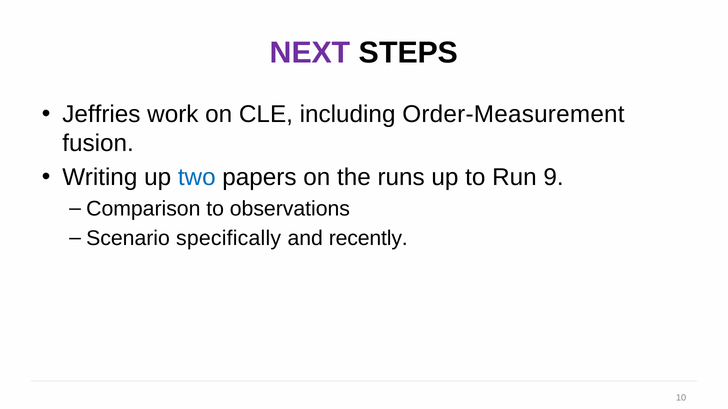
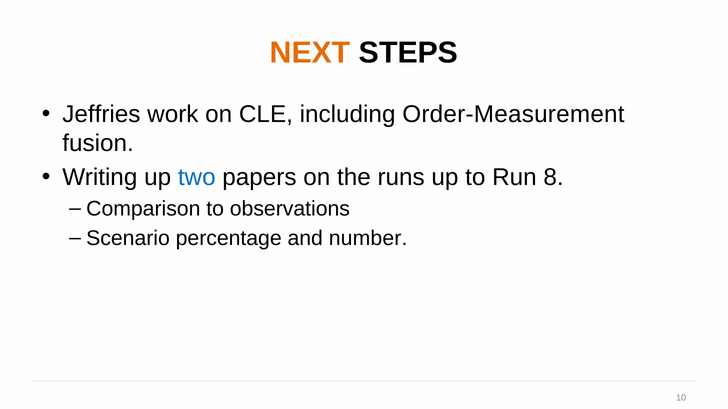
NEXT colour: purple -> orange (310, 53)
9: 9 -> 8 (554, 178)
specifically: specifically -> percentage (229, 239)
recently: recently -> number (368, 239)
